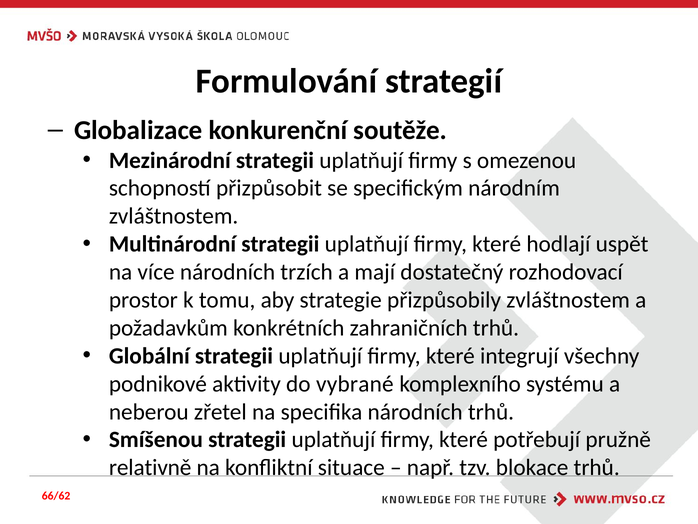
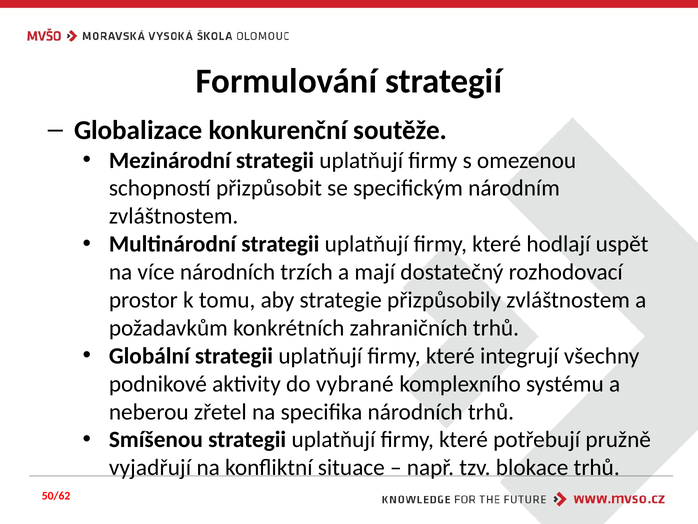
relativně: relativně -> vyjadřují (150, 467)
66/62: 66/62 -> 50/62 (56, 495)
